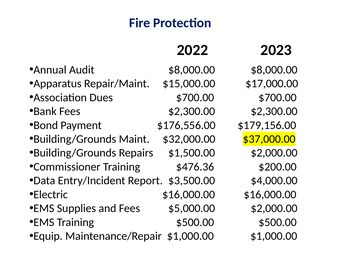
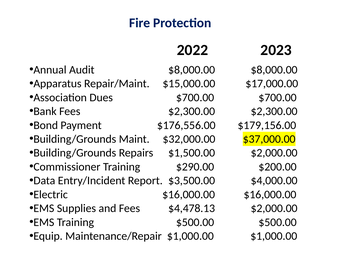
$476.36: $476.36 -> $290.00 (195, 167)
$5,000.00: $5,000.00 -> $4,478.13 (192, 209)
